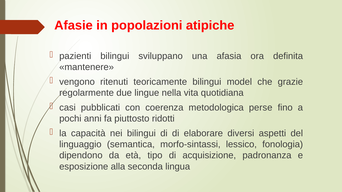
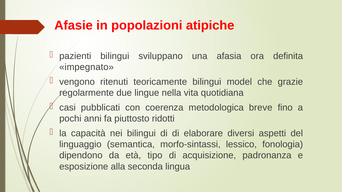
mantenere: mantenere -> impegnato (87, 67)
perse: perse -> breve (261, 108)
